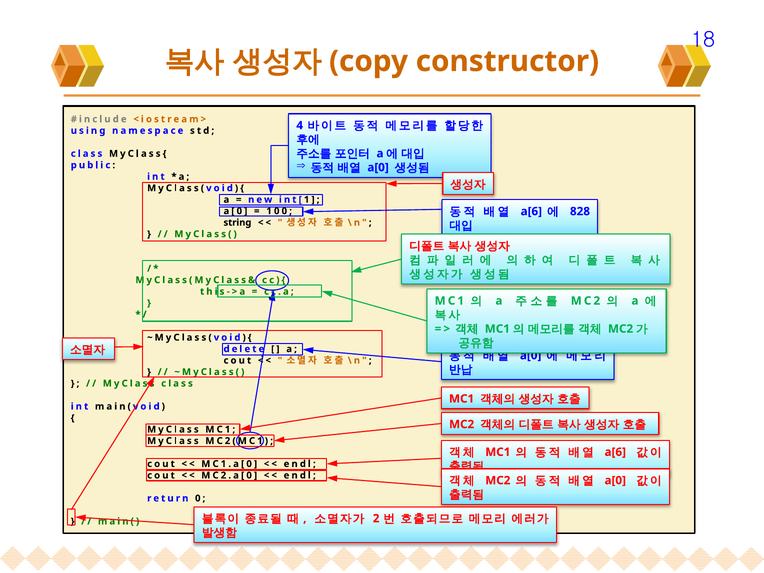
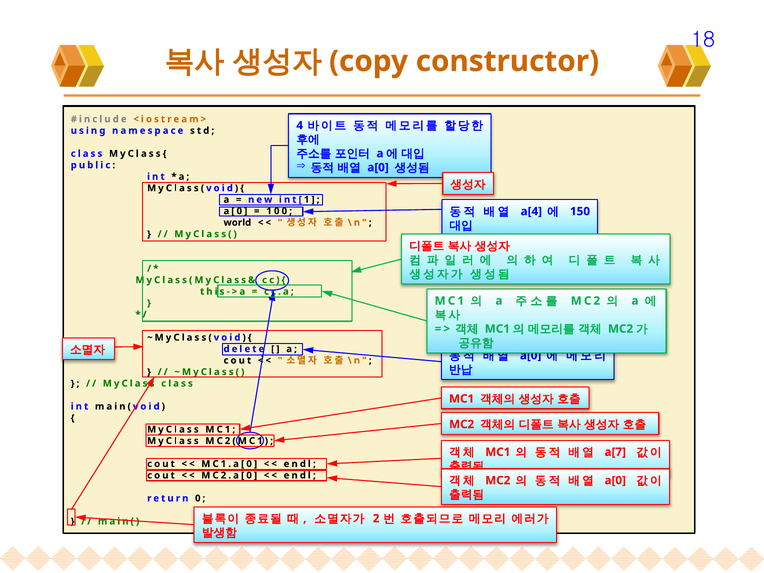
a[6: a[6 -> a[4 (531, 211)
828: 828 -> 150 (580, 211)
string: string -> world (237, 223)
a[6: a[6 -> a[7 (615, 452)
